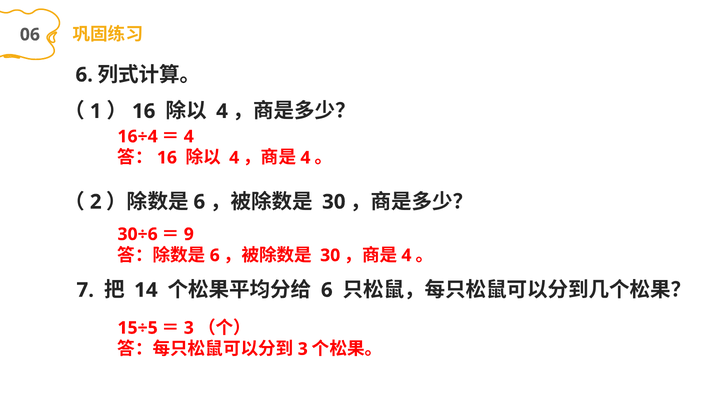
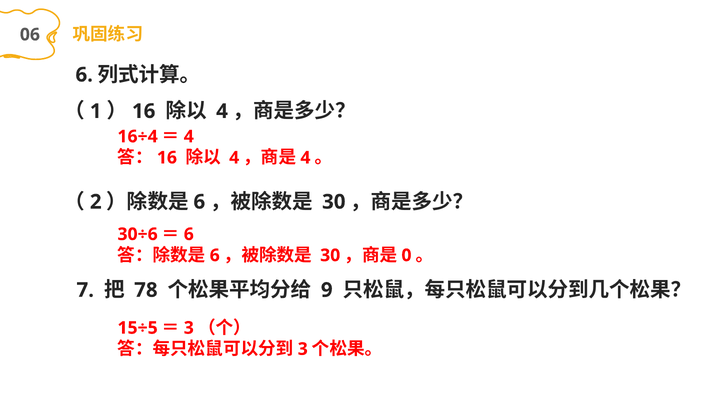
9: 9 -> 6 (189, 234)
4: 4 -> 0 (406, 255)
14: 14 -> 78 (146, 290)
6: 6 -> 9 (327, 290)
